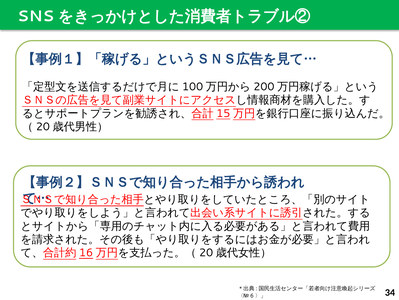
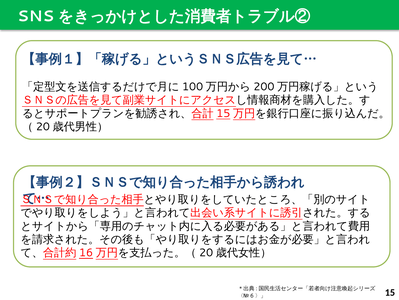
34: 34 -> 15 (390, 292)
